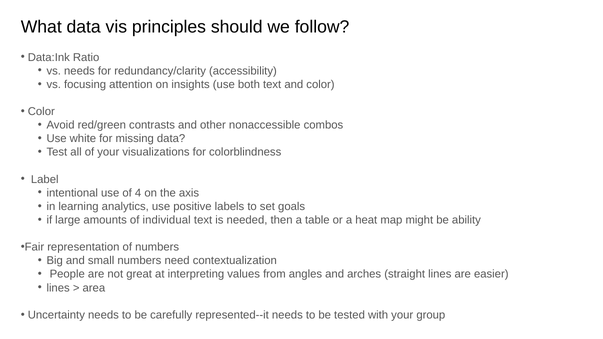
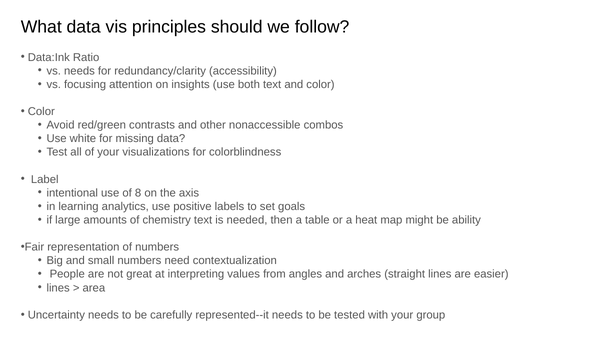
4: 4 -> 8 (138, 193)
individual: individual -> chemistry (167, 220)
